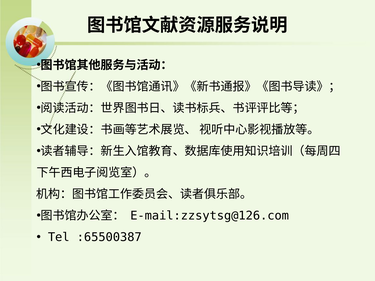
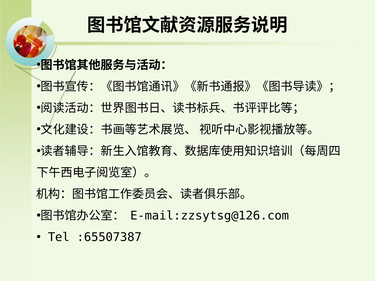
:65500387: :65500387 -> :65507387 (109, 237)
